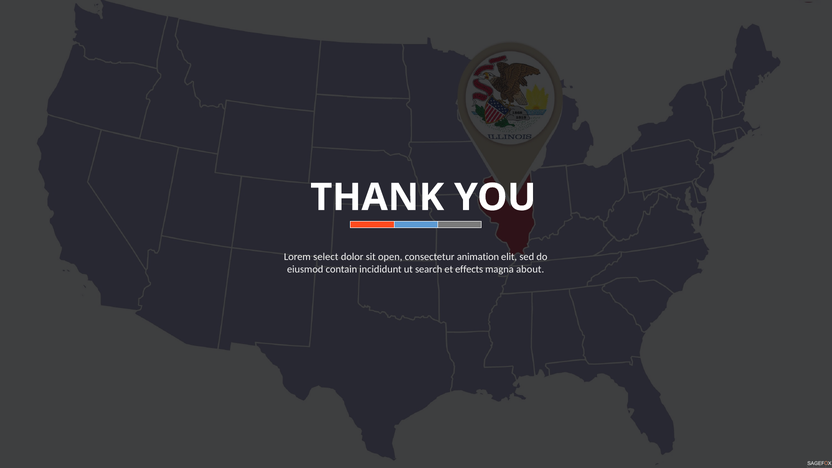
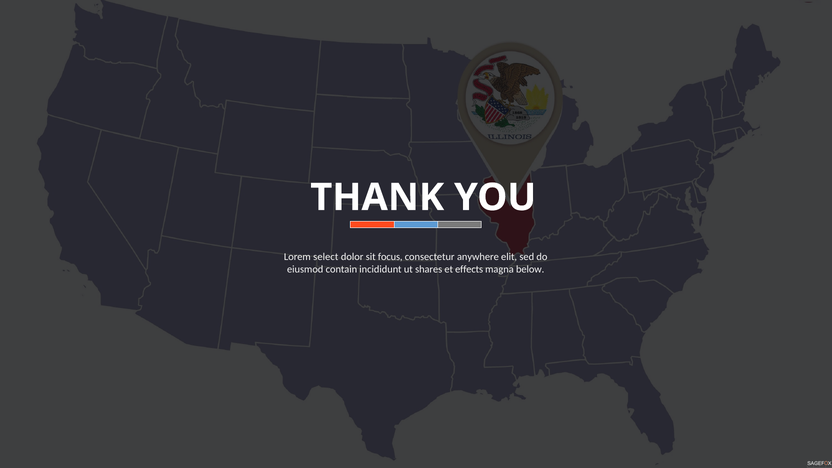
open: open -> focus (390, 257)
animation: animation -> anywhere (478, 257)
search: search -> shares (429, 269)
about: about -> below (530, 269)
